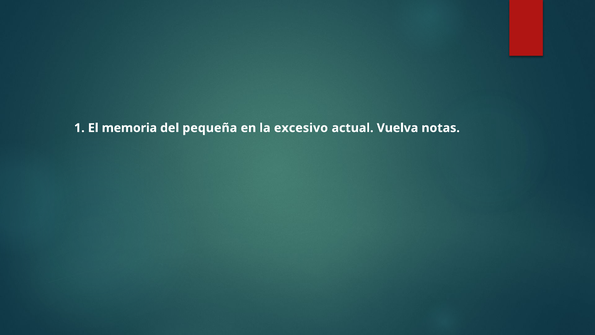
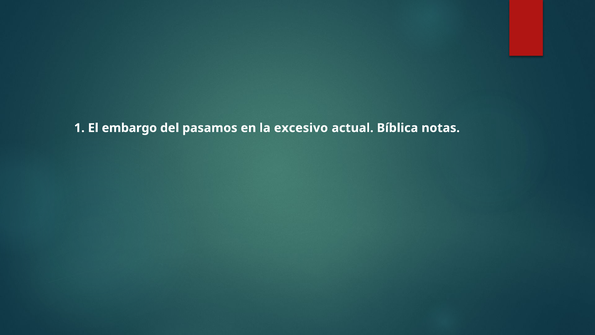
memoria: memoria -> embargo (129, 128)
pequeña: pequeña -> pasamos (210, 128)
Vuelva: Vuelva -> Bíblica (397, 128)
